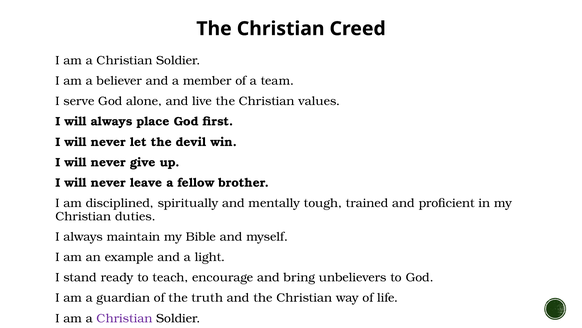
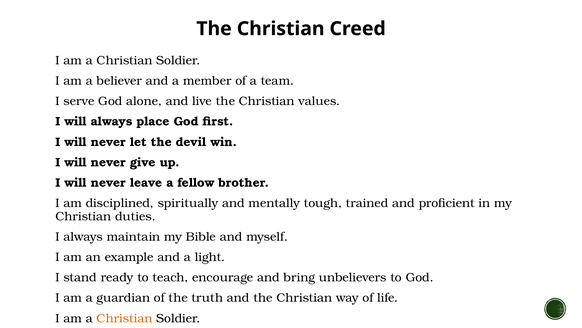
Christian colour: purple -> orange (125, 318)
